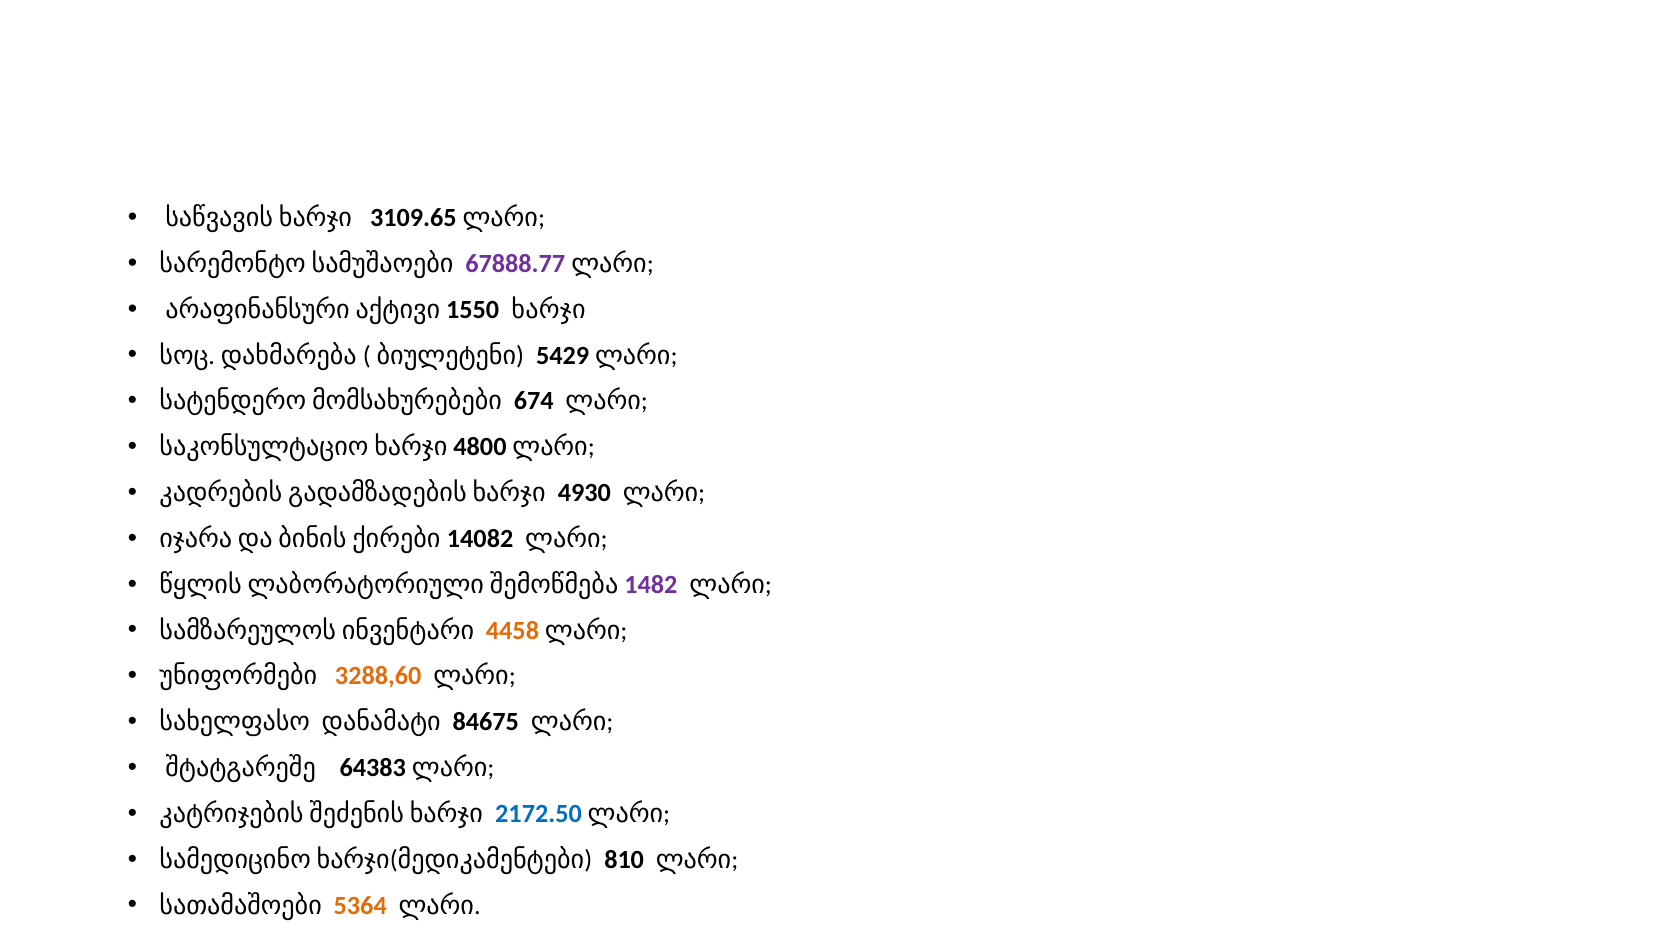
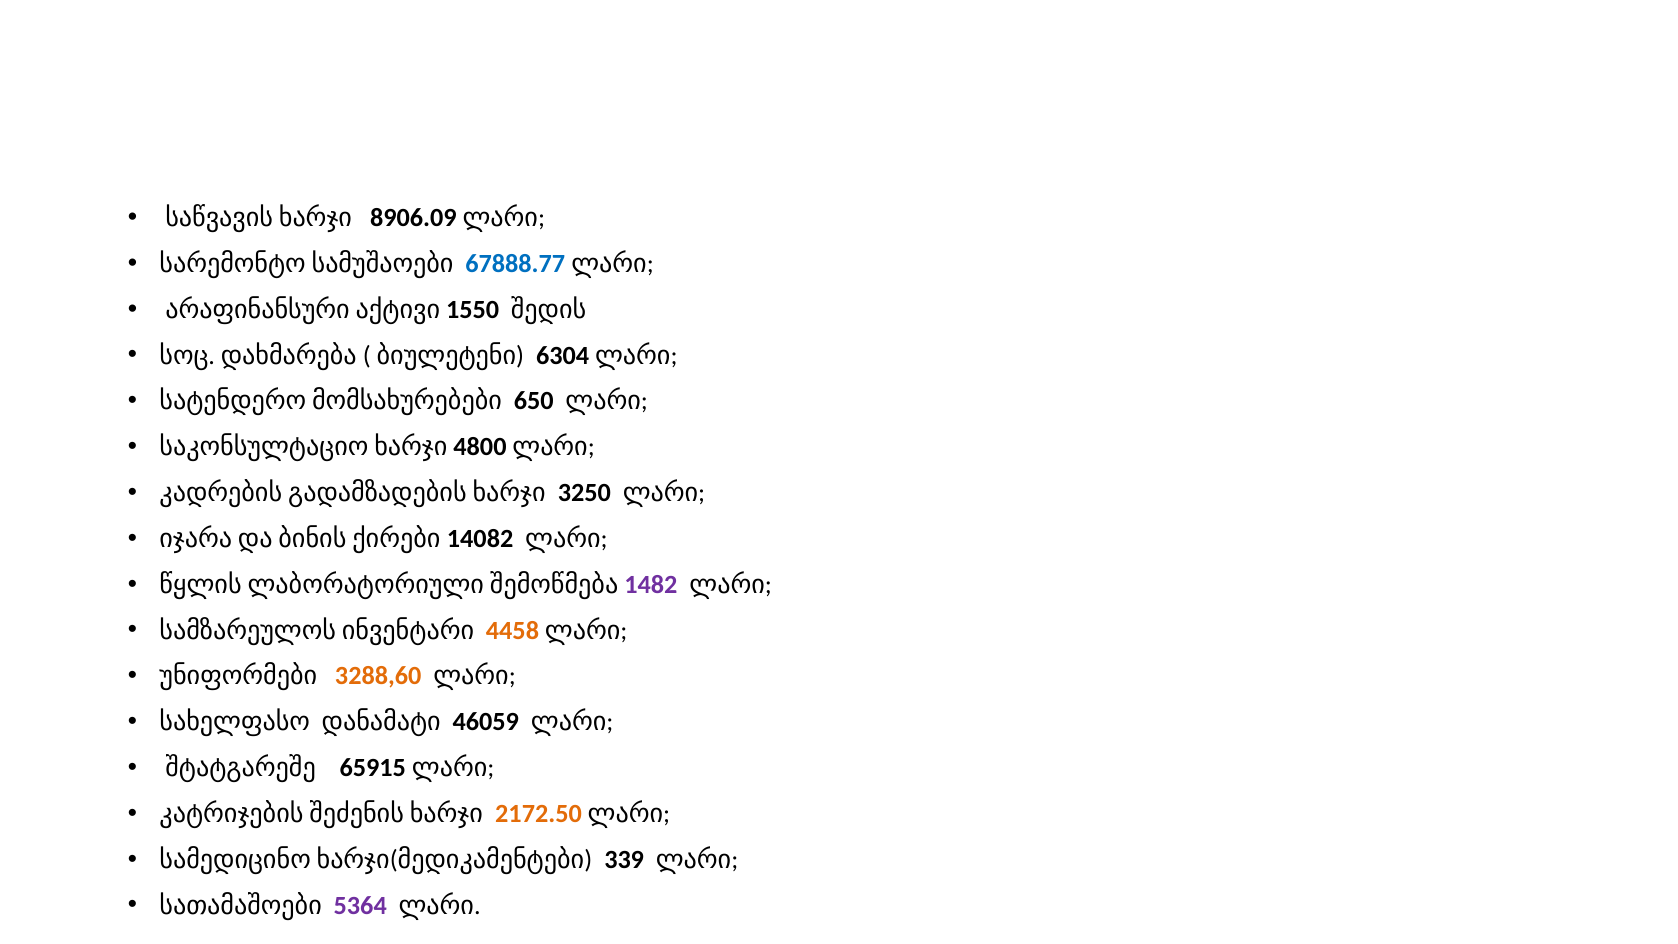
3109.65: 3109.65 -> 8906.09 (413, 218)
67888.77 colour: purple -> blue (515, 264)
ხარჯი: ხარჯი -> შედის (549, 310)
5429: 5429 -> 6304 (563, 355)
674: 674 -> 650 (534, 401)
4930: 4930 -> 3250 (584, 493)
84675: 84675 -> 46059 (486, 722)
64383: 64383 -> 65915 (373, 768)
2172.50 colour: blue -> orange (539, 814)
810: 810 -> 339 (624, 860)
5364 colour: orange -> purple (360, 905)
